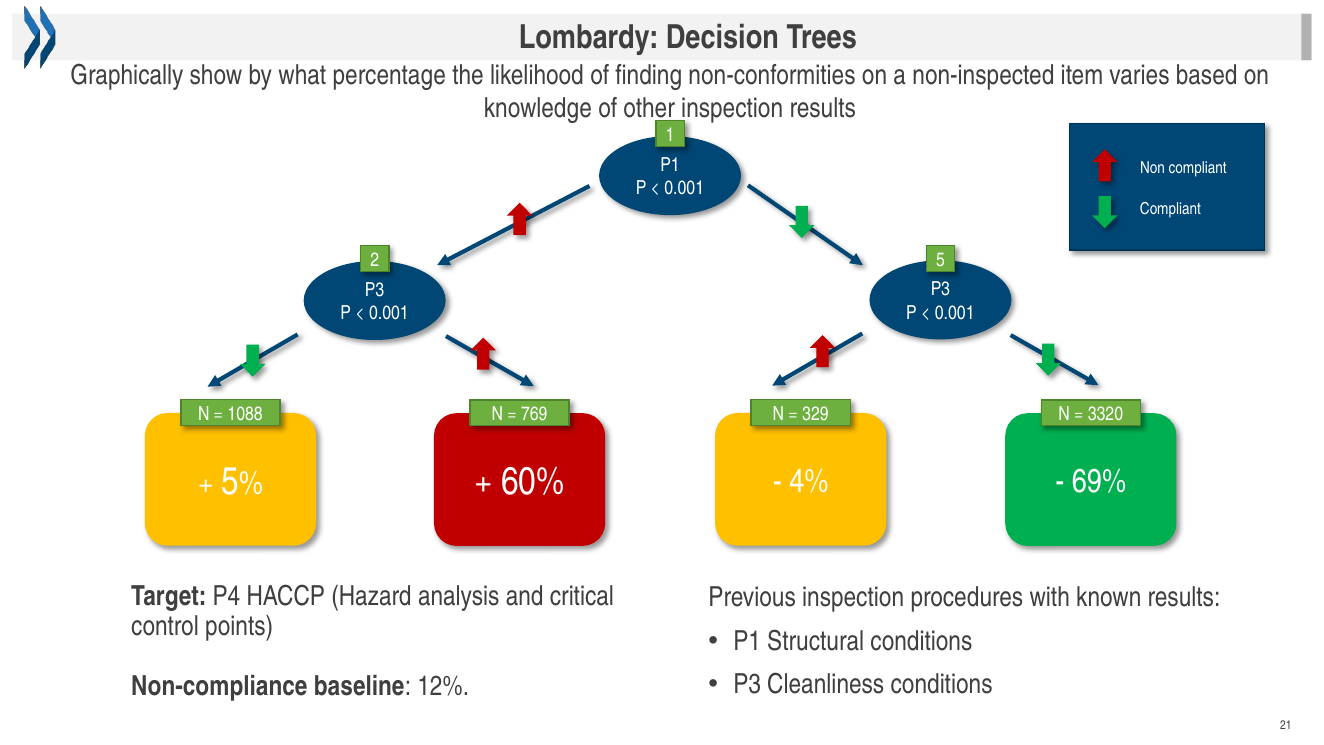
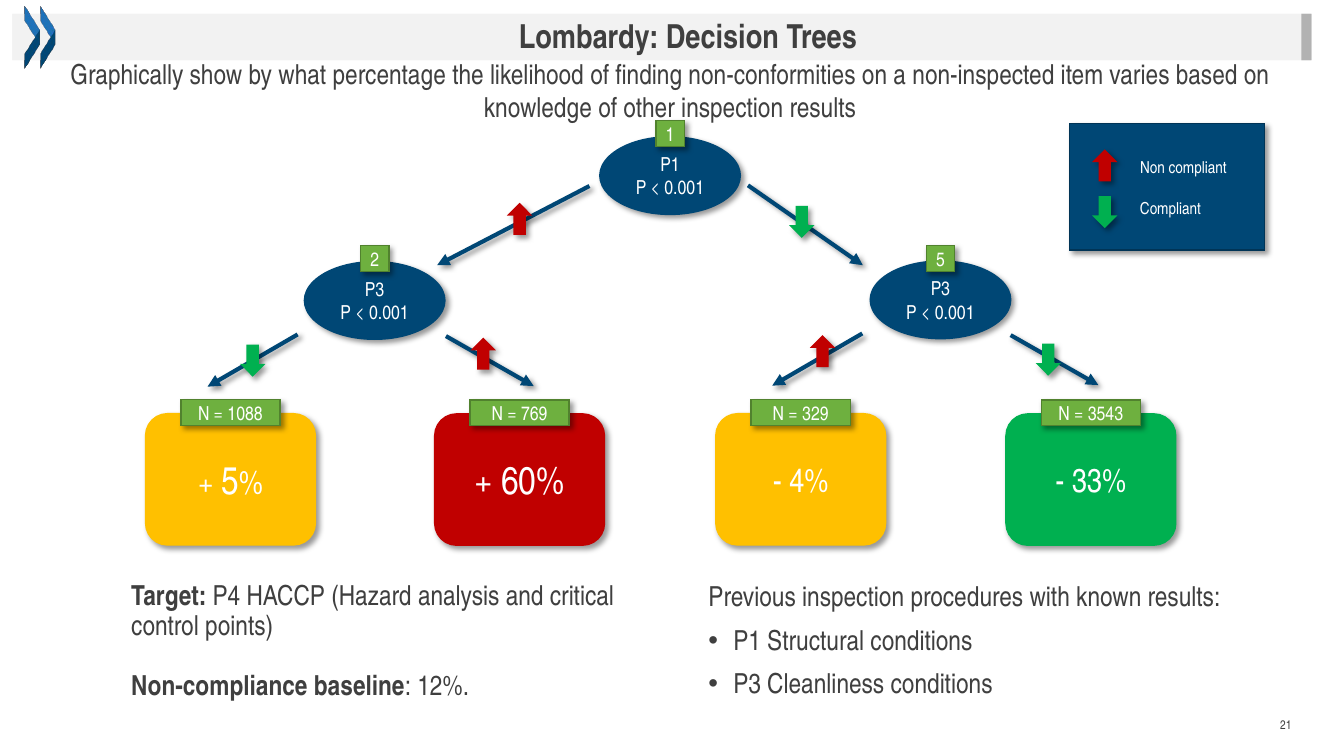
3320: 3320 -> 3543 (1105, 414)
69%: 69% -> 33% (1099, 482)
